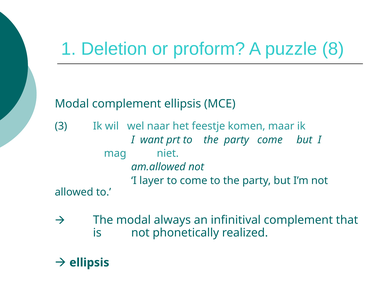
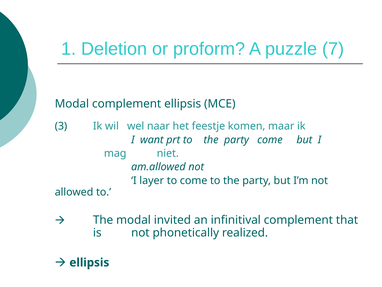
8: 8 -> 7 (333, 49)
always: always -> invited (172, 220)
